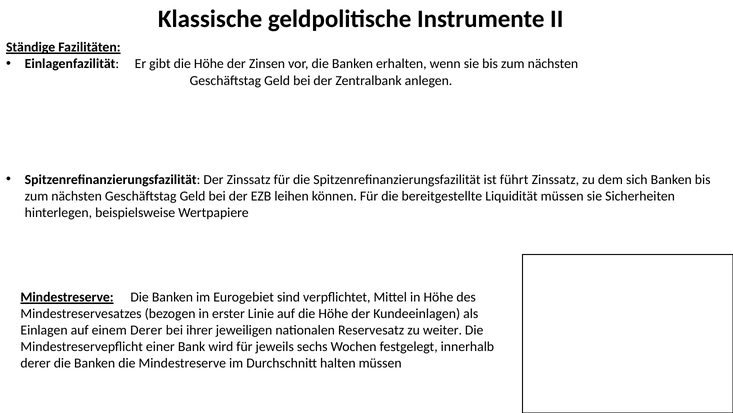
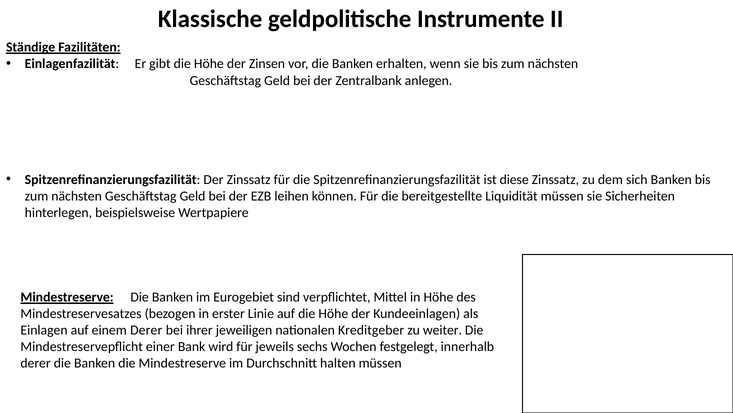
führt: führt -> diese (514, 179)
Reservesatz: Reservesatz -> Kreditgeber (371, 330)
